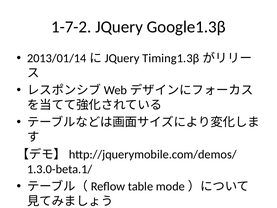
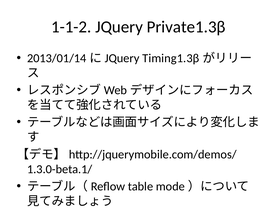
1-7-2: 1-7-2 -> 1-1-2 (71, 27)
Google1.3β: Google1.3β -> Private1.3β (186, 27)
